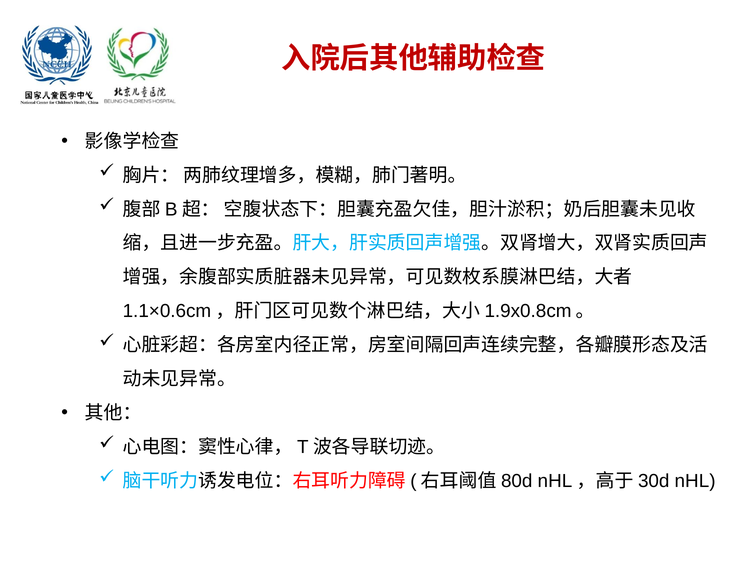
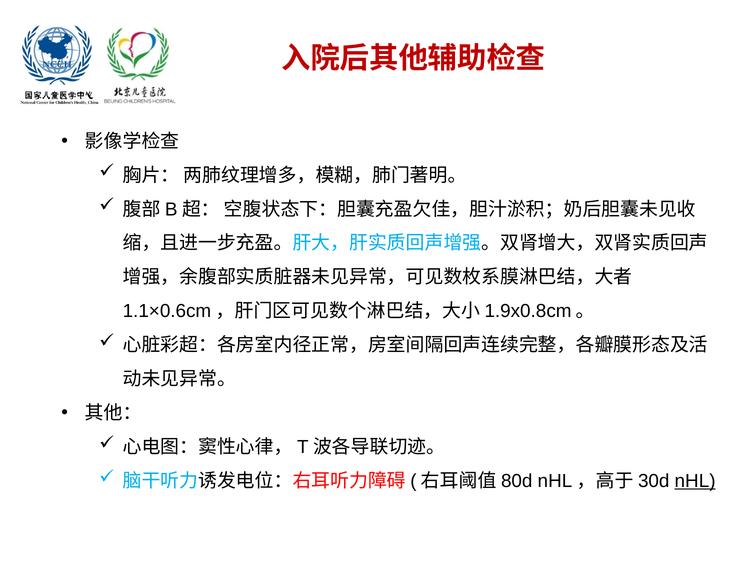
nHL underline: none -> present (695, 481)
